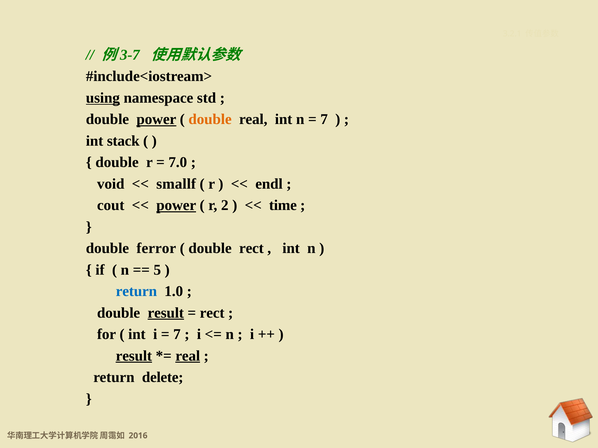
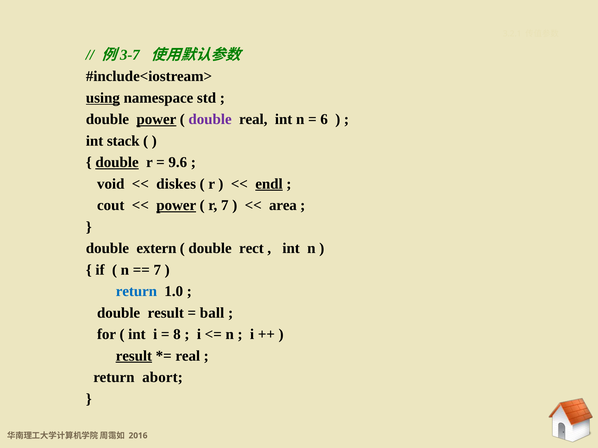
double colour: orange -> purple (210, 119)
7: 7 -> 6 (324, 119)
double underline: none -> present (117, 163)
7.0: 7.0 -> 9.6 (178, 163)
smallf: smallf -> diskes (176, 184)
endl underline: none -> present (269, 184)
r 2: 2 -> 7 (225, 206)
time: time -> area (283, 206)
ferror: ferror -> extern (156, 249)
5: 5 -> 7 (157, 270)
result underline: present -> none (166, 313)
rect: rect -> ball (212, 313)
7: 7 -> 8 (177, 335)
real underline: present -> none (188, 356)
delete: delete -> abort (162, 378)
